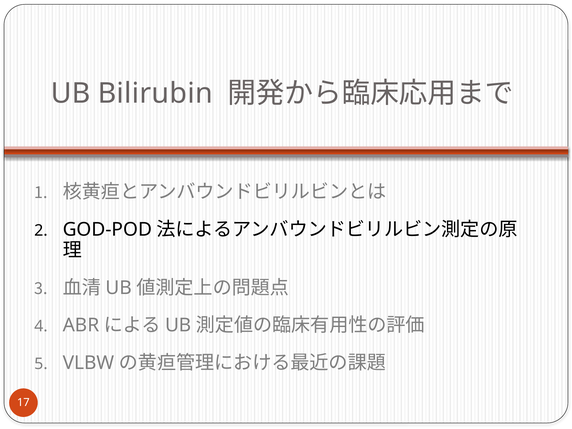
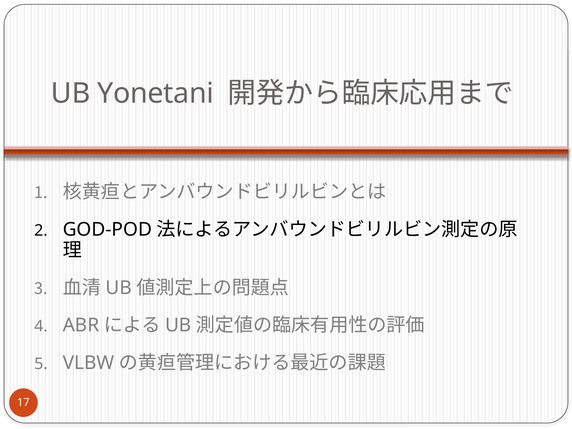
Bilirubin: Bilirubin -> Yonetani (155, 93)
